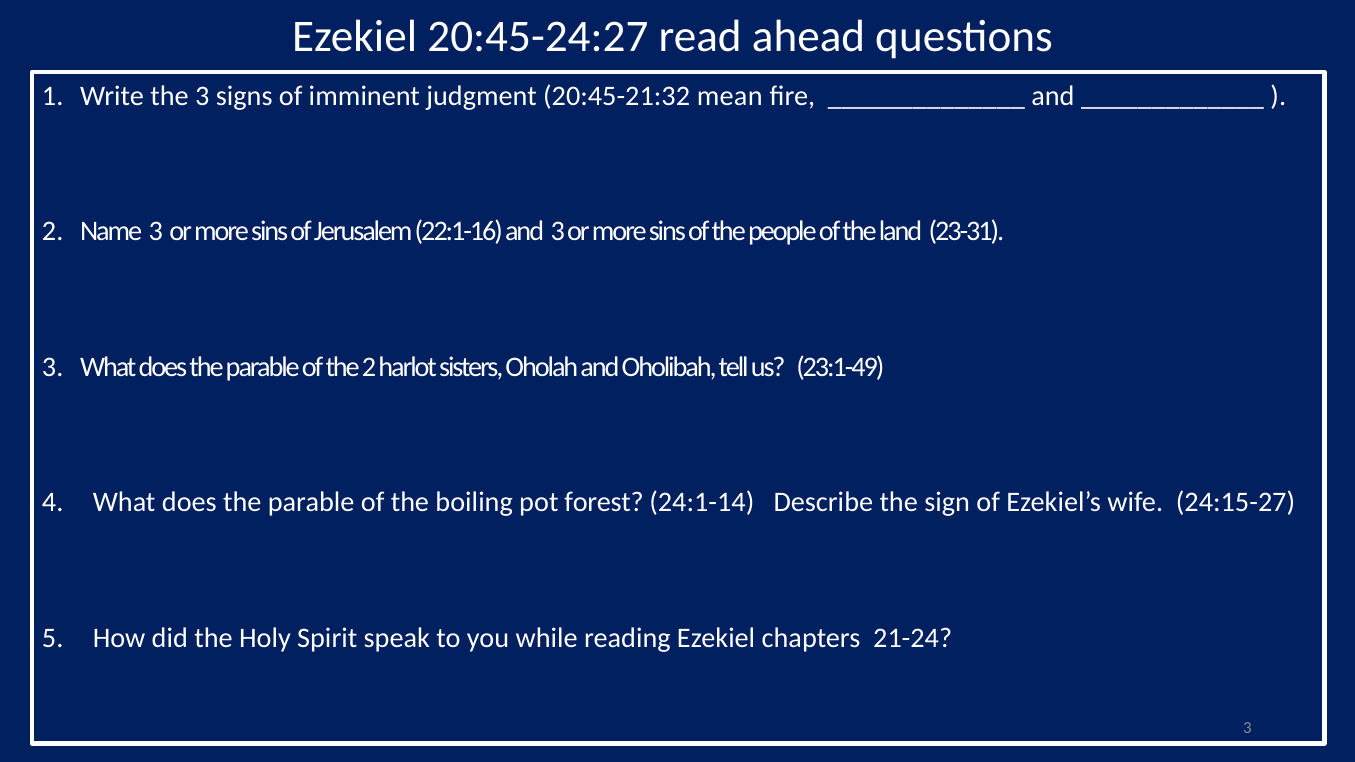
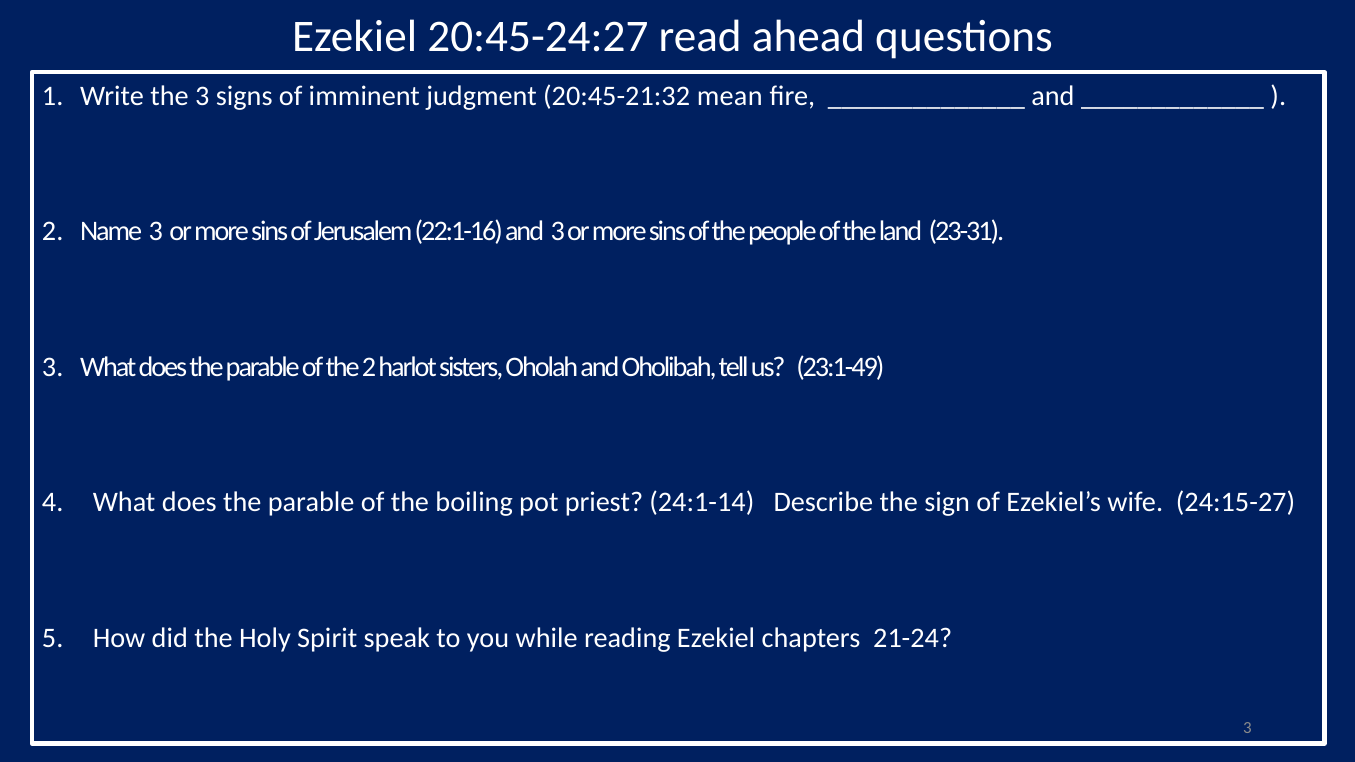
forest: forest -> priest (604, 503)
